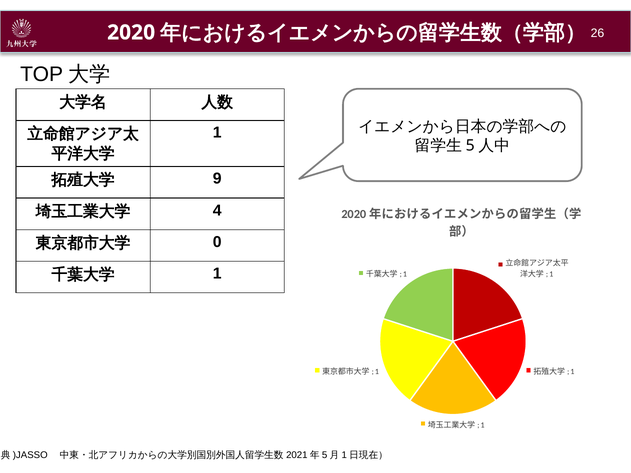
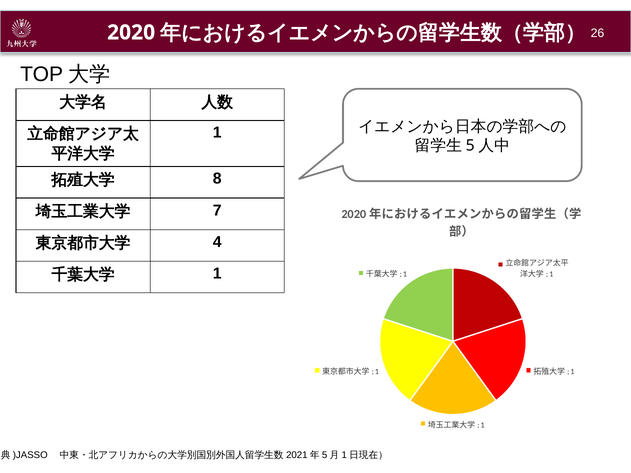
9: 9 -> 8 (217, 179)
4: 4 -> 7 (217, 210)
0: 0 -> 4 (217, 242)
